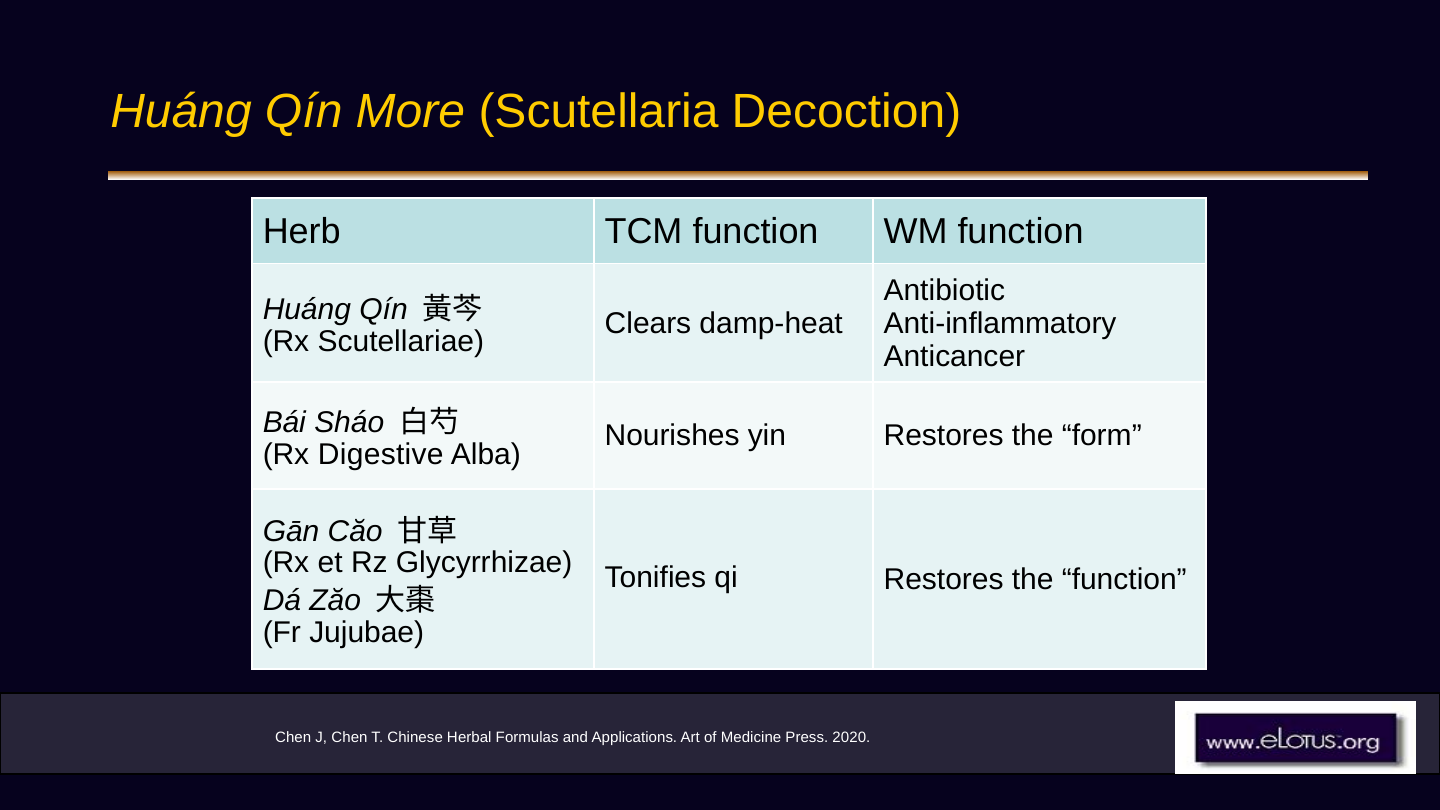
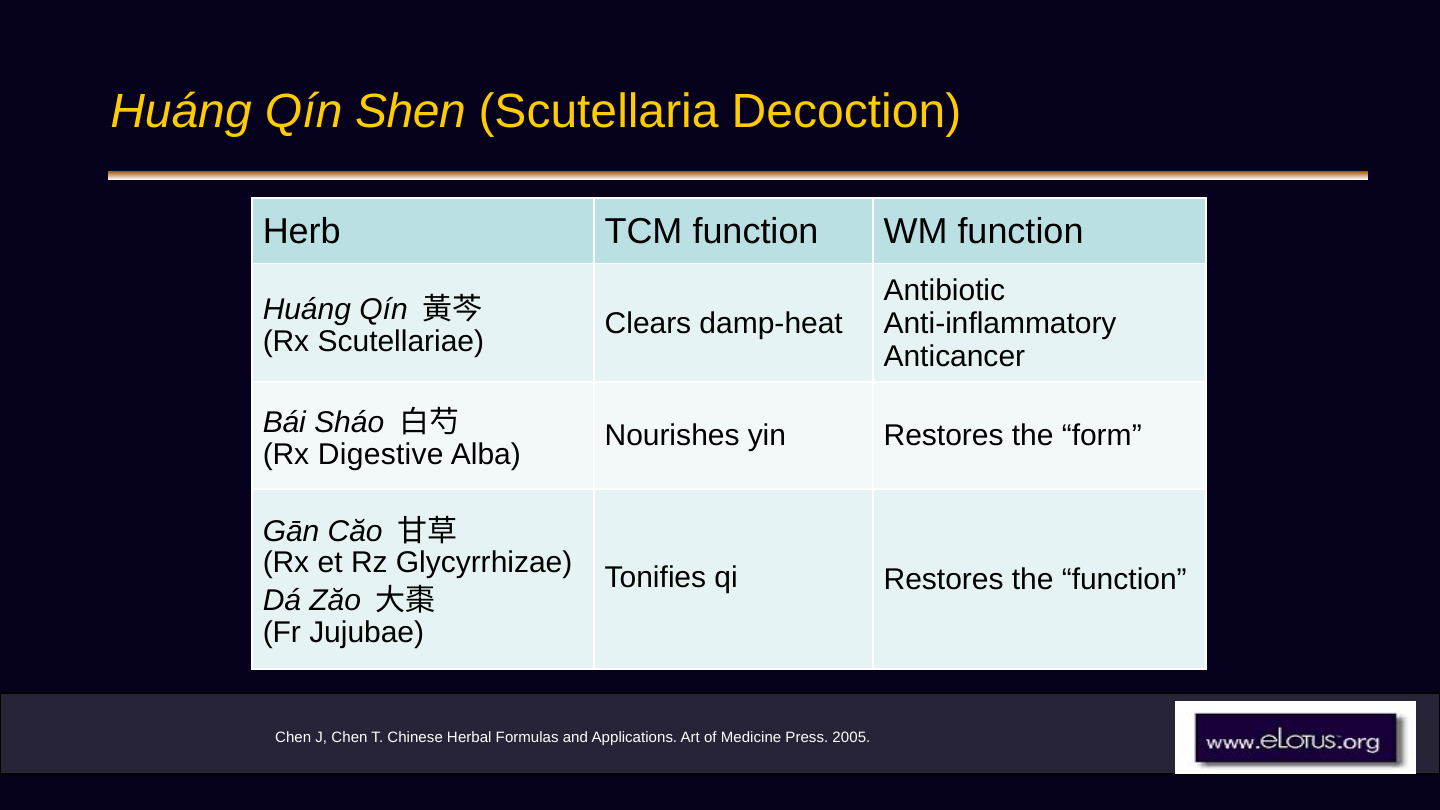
More: More -> Shen (411, 111)
2020: 2020 -> 2005 (851, 737)
